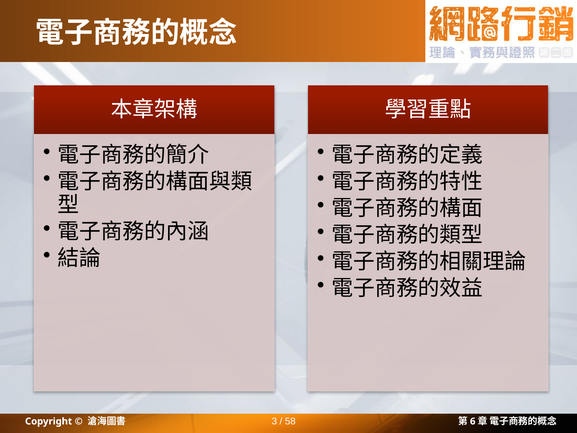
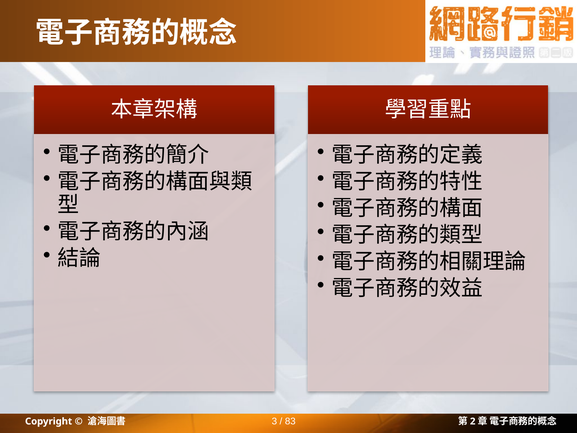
58: 58 -> 83 (290, 421)
6: 6 -> 2 (473, 421)
